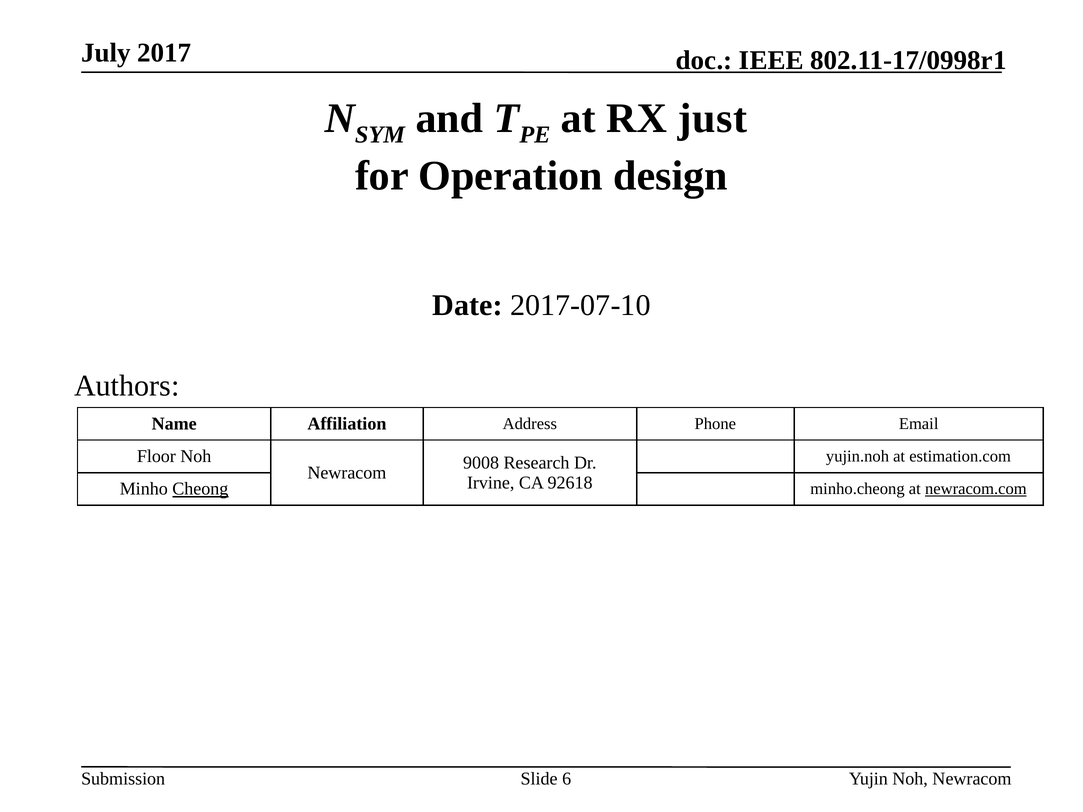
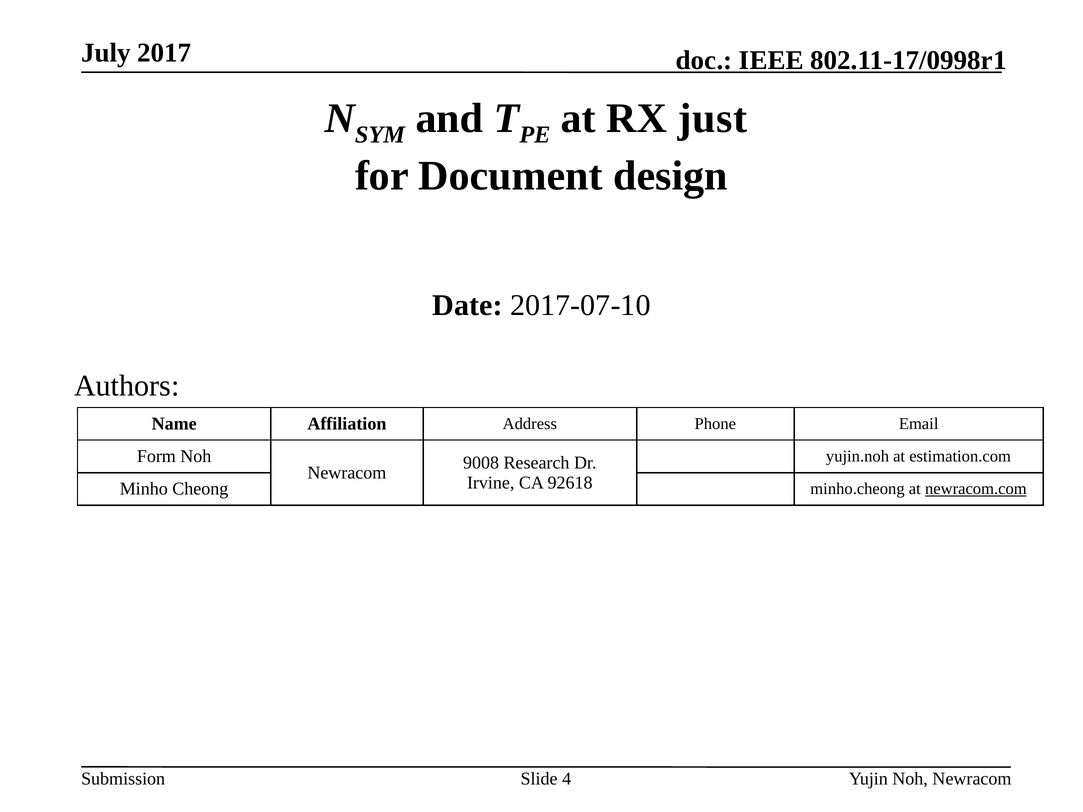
Operation: Operation -> Document (511, 176)
Floor: Floor -> Form (156, 457)
Cheong underline: present -> none (200, 489)
6: 6 -> 4 (567, 779)
